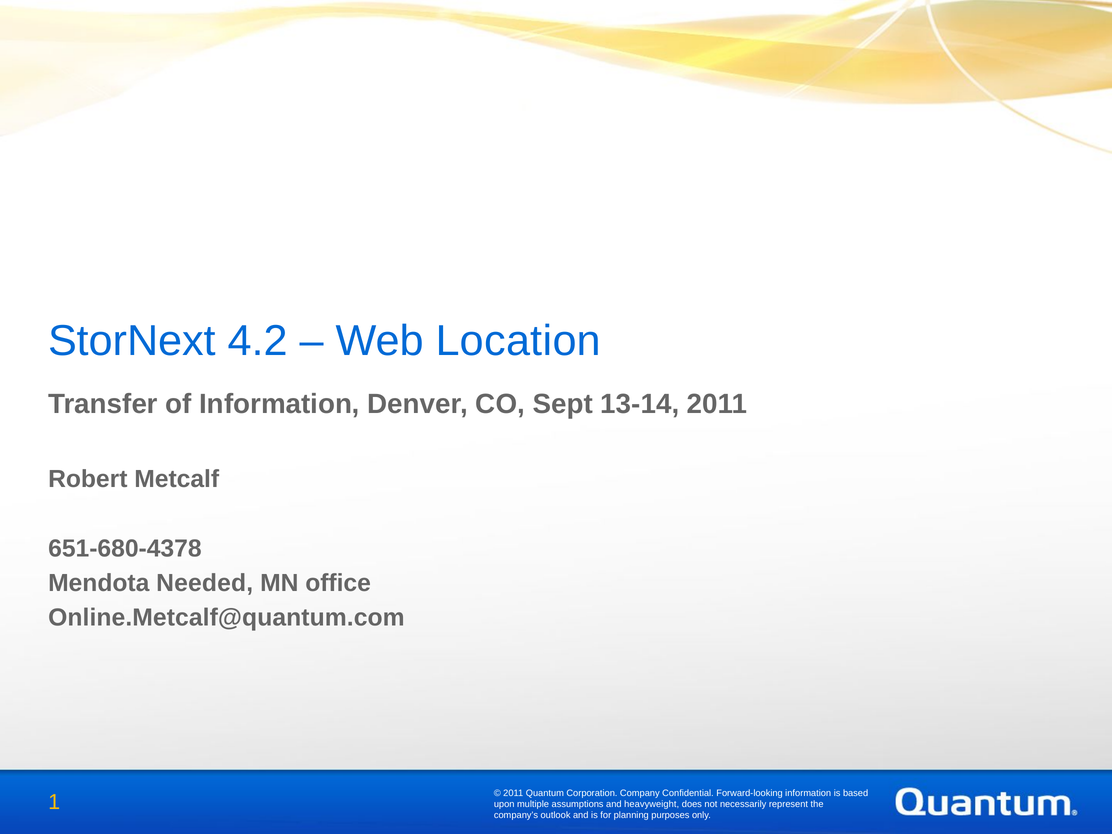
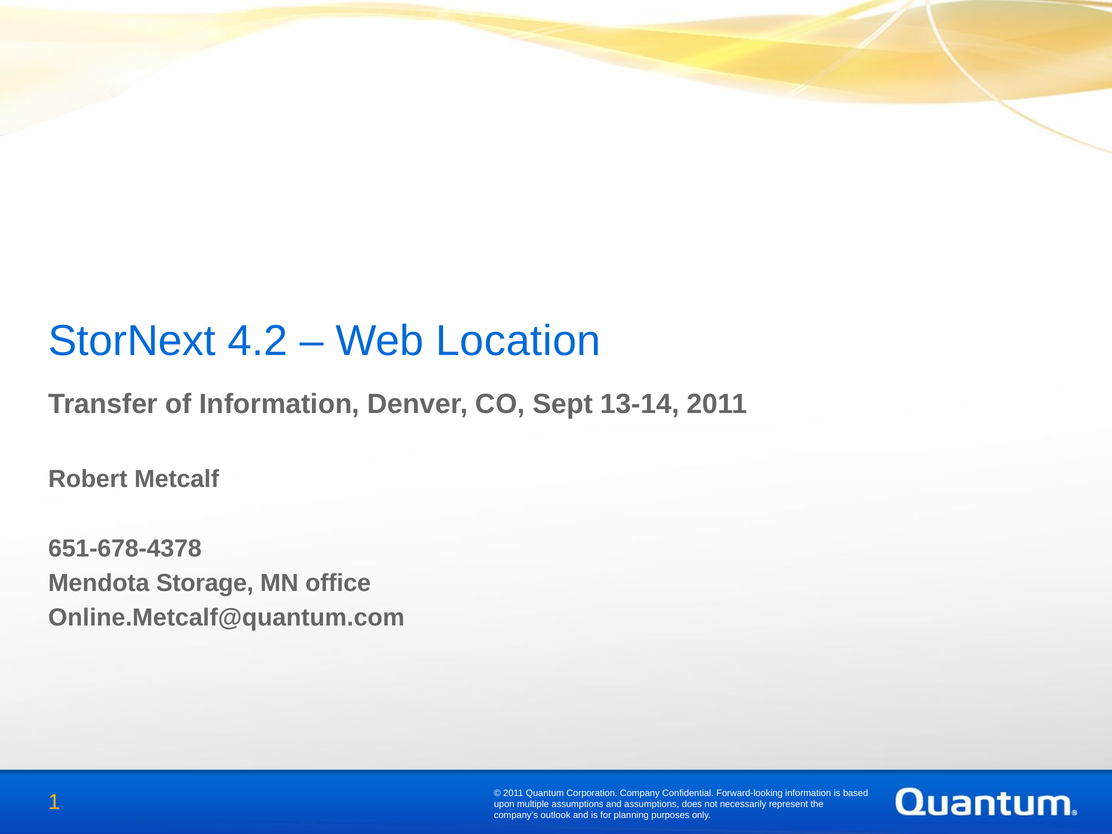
651-680-4378: 651-680-4378 -> 651-678-4378 (125, 548)
Needed: Needed -> Storage (205, 583)
and heavyweight: heavyweight -> assumptions (652, 804)
